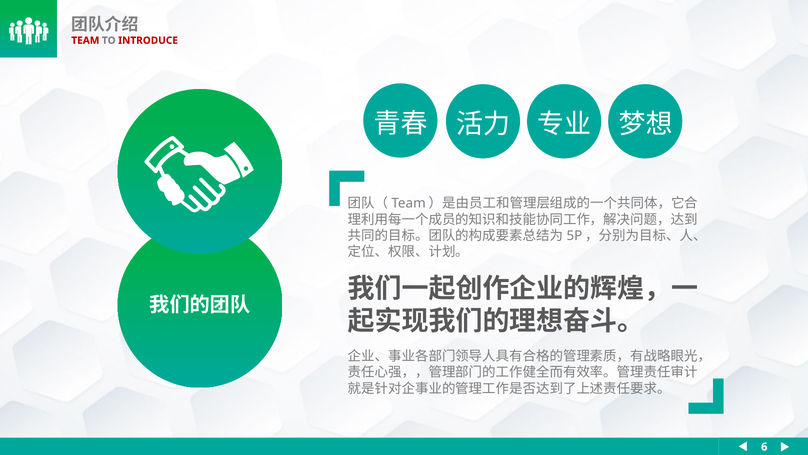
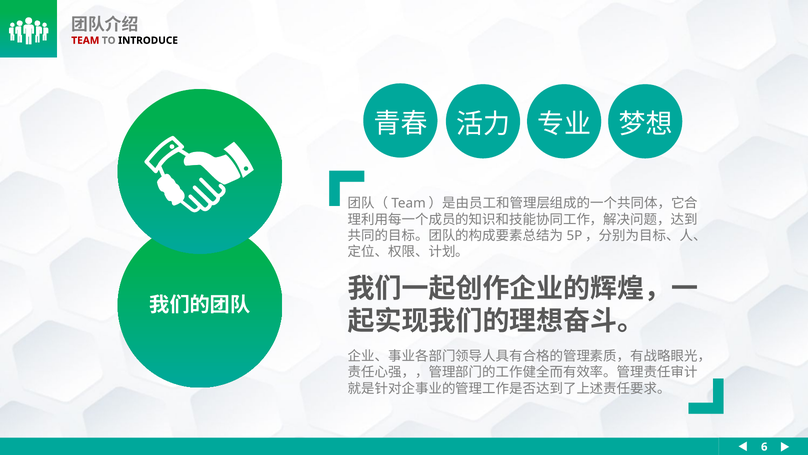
INTRODUCE colour: red -> black (148, 40)
